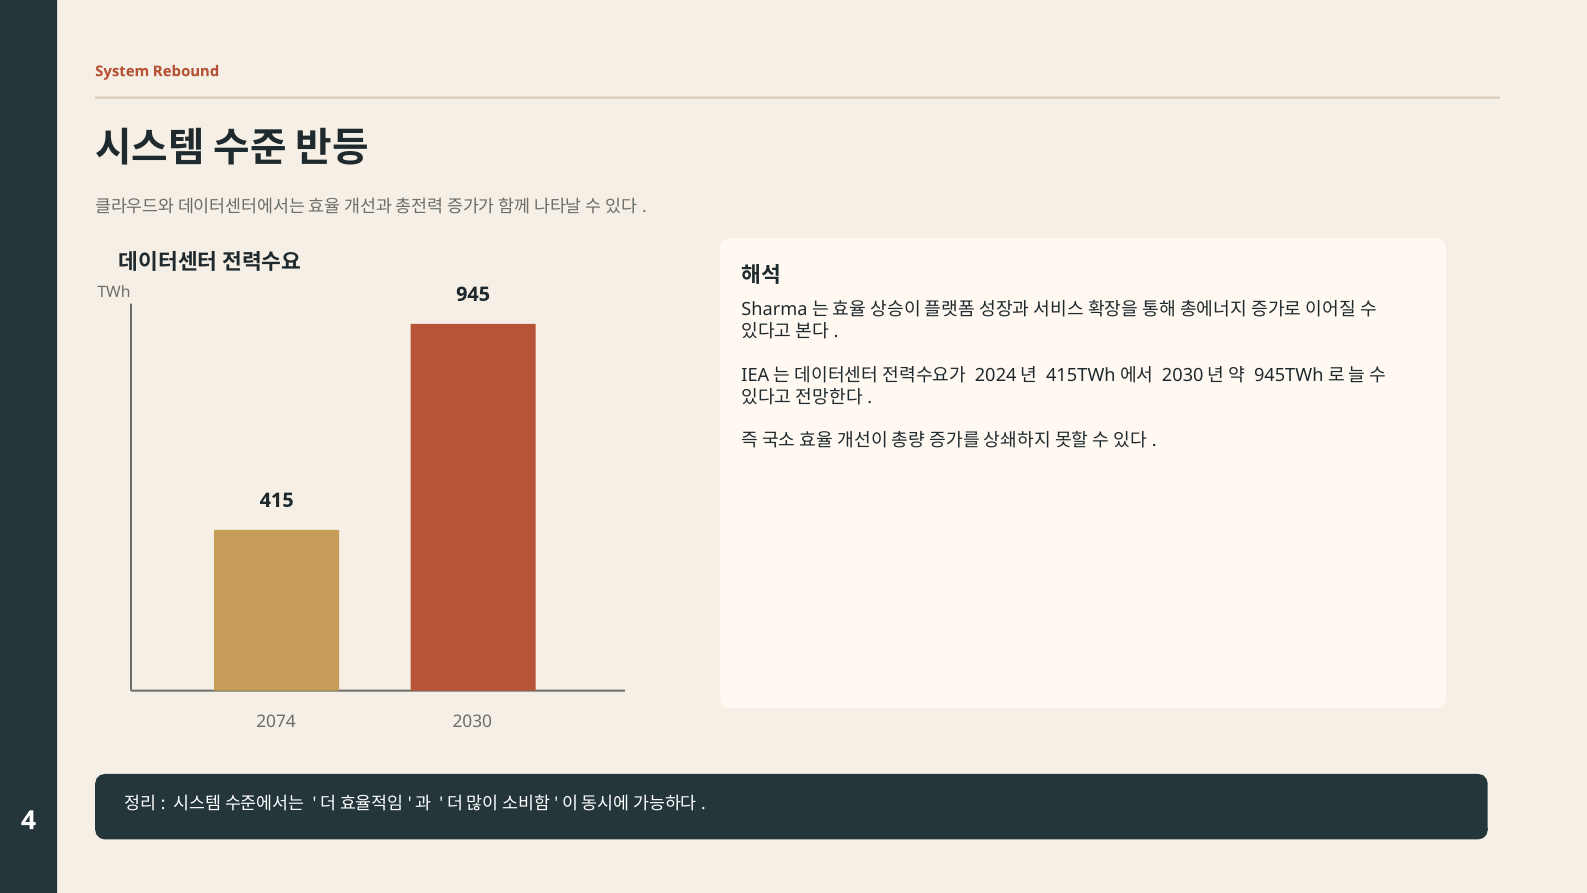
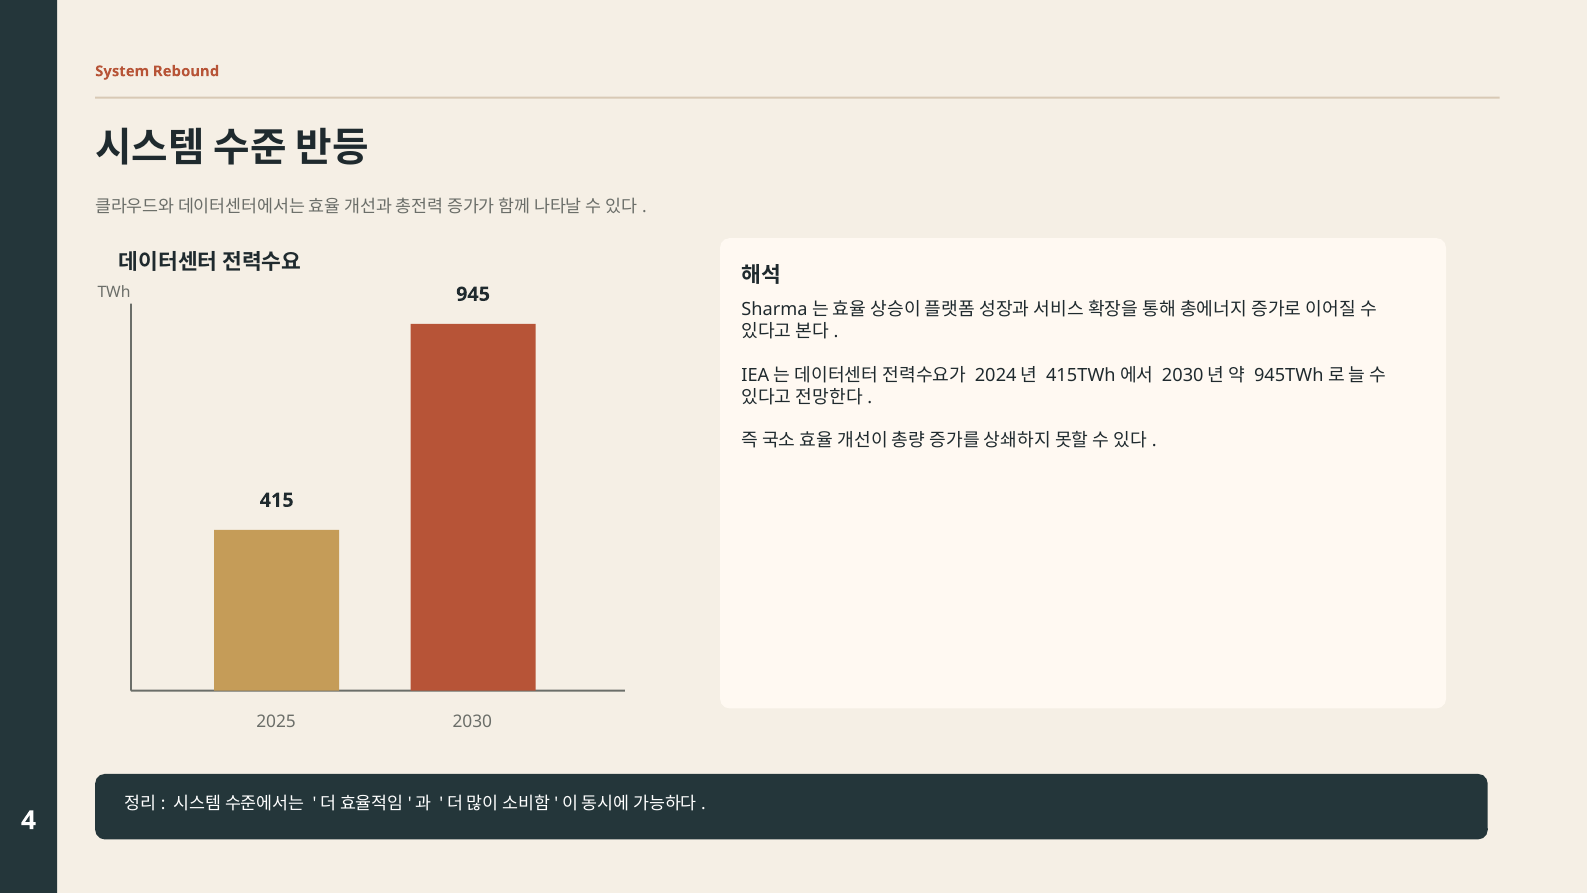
2074: 2074 -> 2025 (276, 721)
